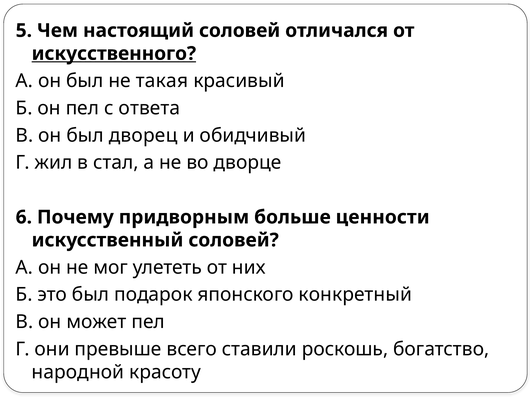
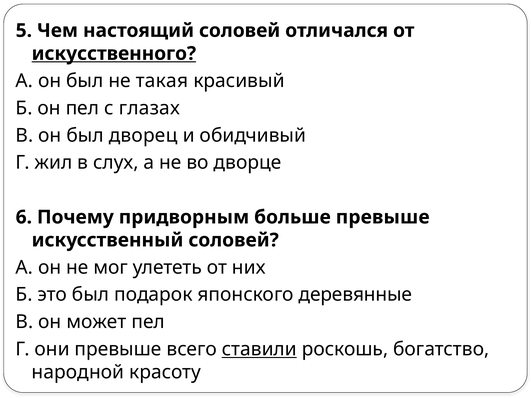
ответа: ответа -> глазах (149, 108)
стал: стал -> слух (116, 163)
больше ценности: ценности -> превыше (383, 217)
конкретный: конкретный -> деревянные (355, 295)
ставили underline: none -> present (259, 349)
